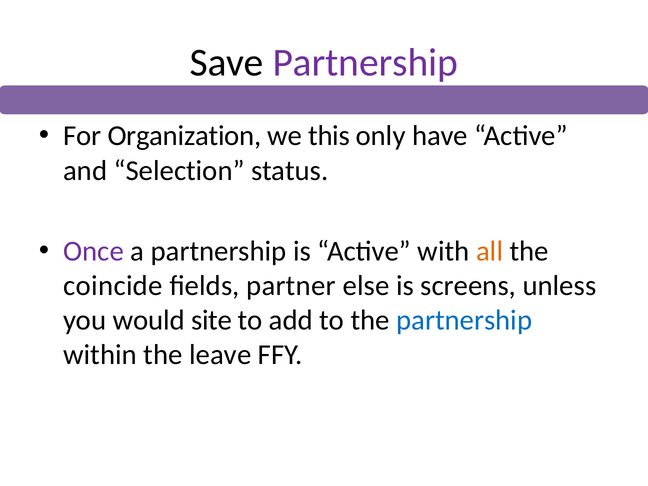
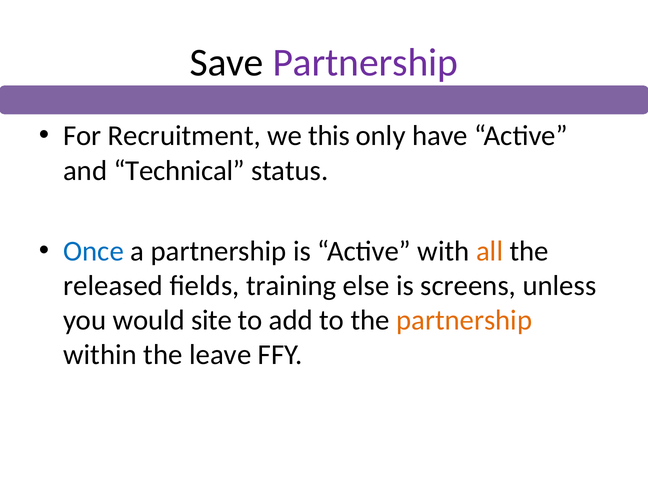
Organization: Organization -> Recruitment (184, 136)
Selection: Selection -> Technical (179, 171)
Once colour: purple -> blue (94, 251)
coincide: coincide -> released (113, 286)
partner: partner -> training (291, 286)
partnership colour: blue -> orange (464, 320)
